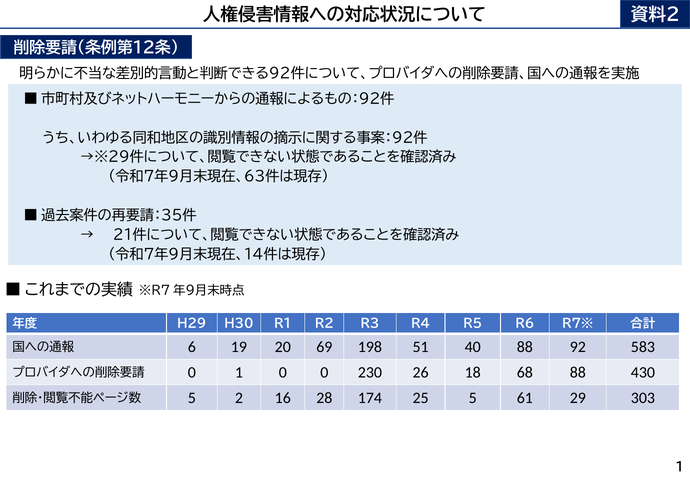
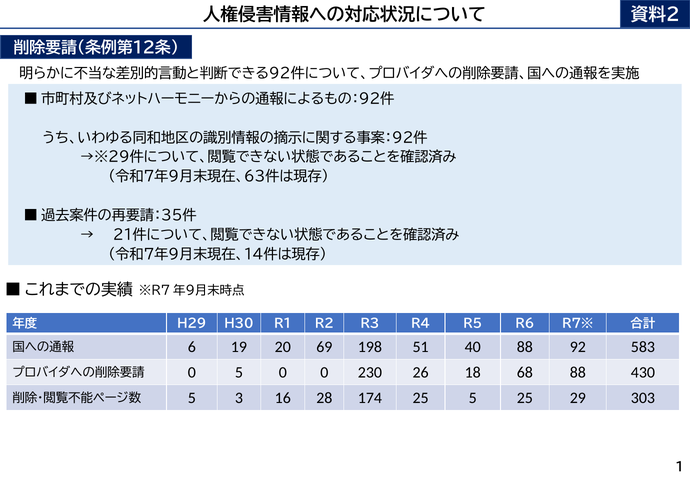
0 1: 1 -> 5 (239, 373)
2: 2 -> 3 (239, 398)
5 61: 61 -> 25 (525, 398)
